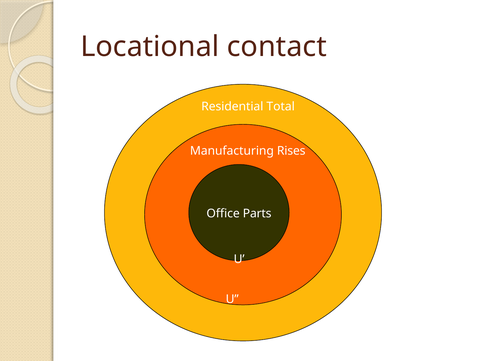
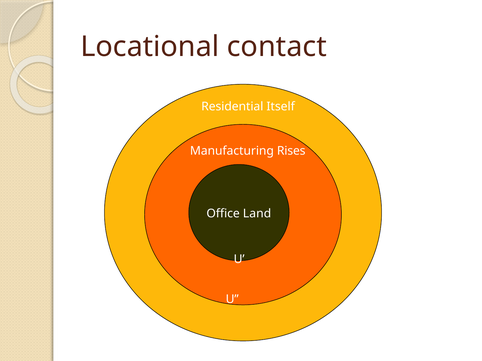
Total: Total -> Itself (281, 107)
Parts: Parts -> Land (257, 214)
